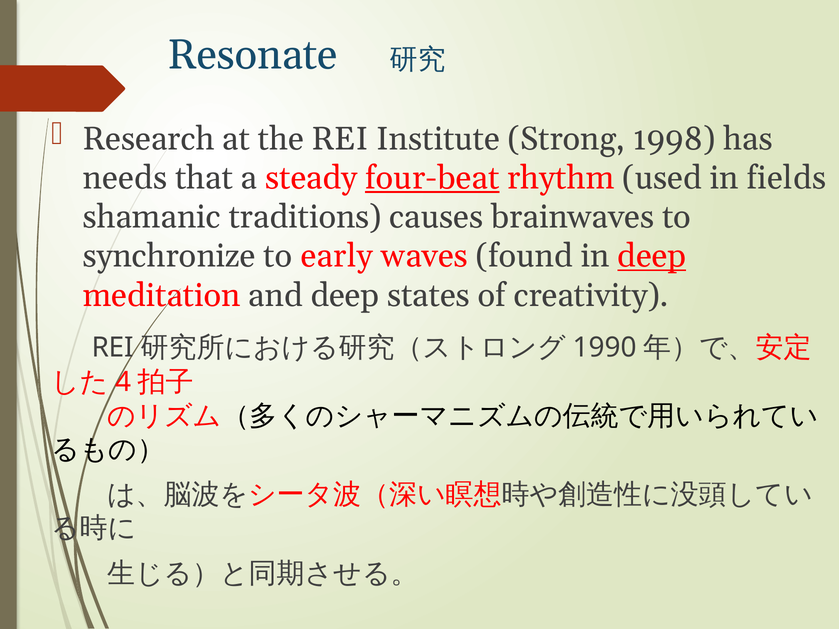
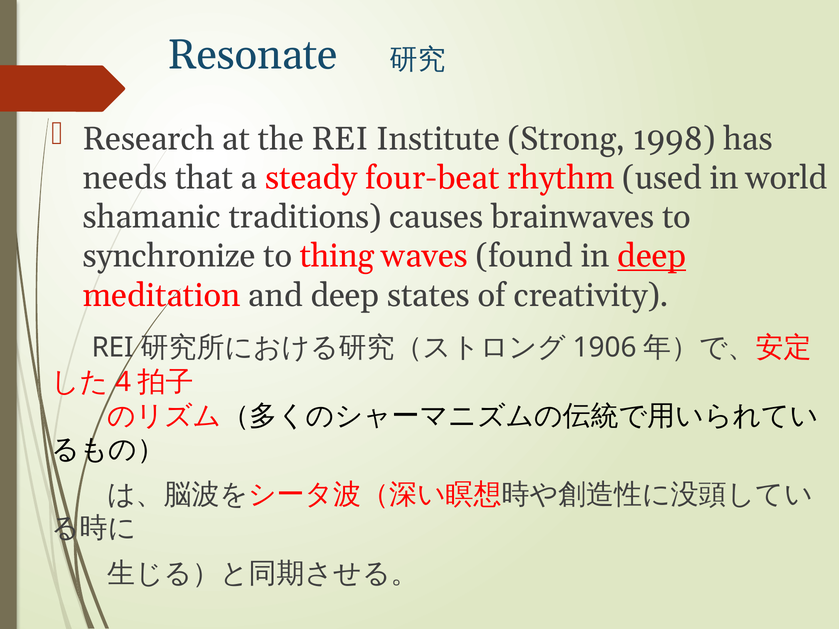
four-beat underline: present -> none (432, 178)
fields: fields -> world (787, 178)
early: early -> thing (337, 256)
1990: 1990 -> 1906 (605, 348)
